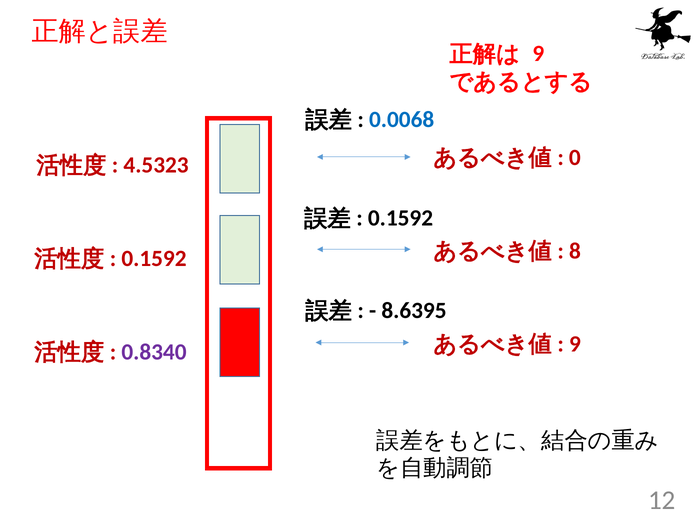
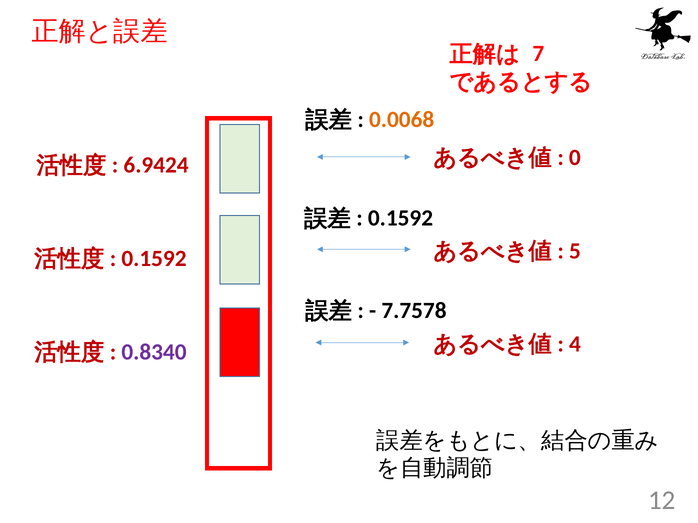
9: 9 -> 7 (538, 54)
0.0068 colour: blue -> orange (402, 120)
4.5323: 4.5323 -> 6.9424 (156, 165)
8: 8 -> 5 (575, 251)
8.6395: 8.6395 -> 7.7578 (414, 311)
9: 9 -> 4 (575, 344)
